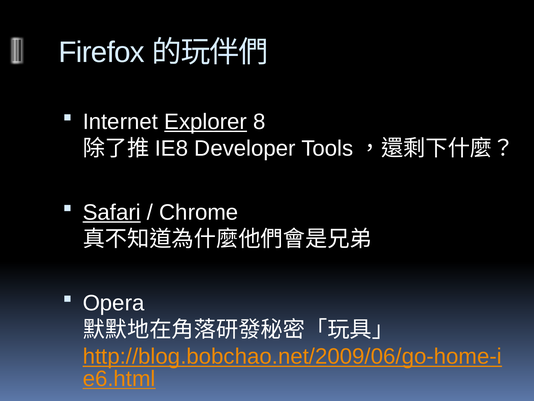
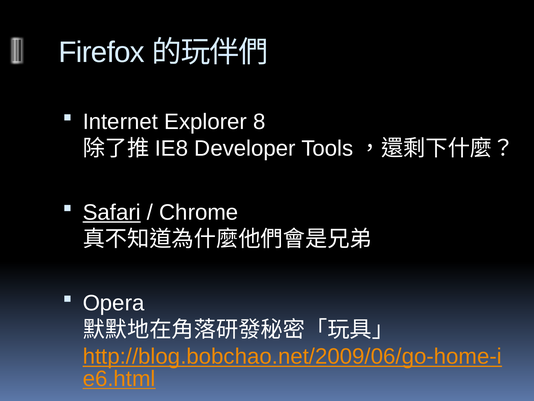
Explorer underline: present -> none (206, 122)
